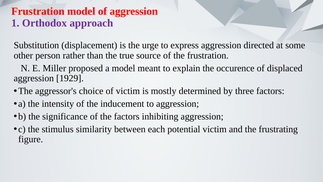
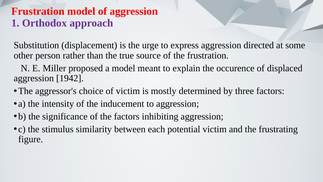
1929: 1929 -> 1942 (70, 78)
